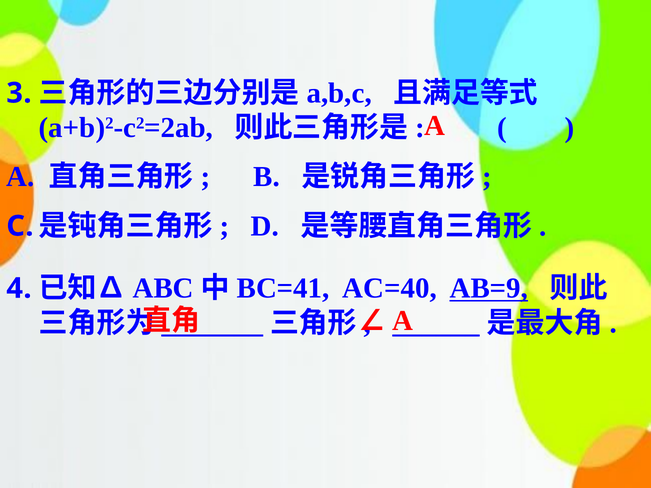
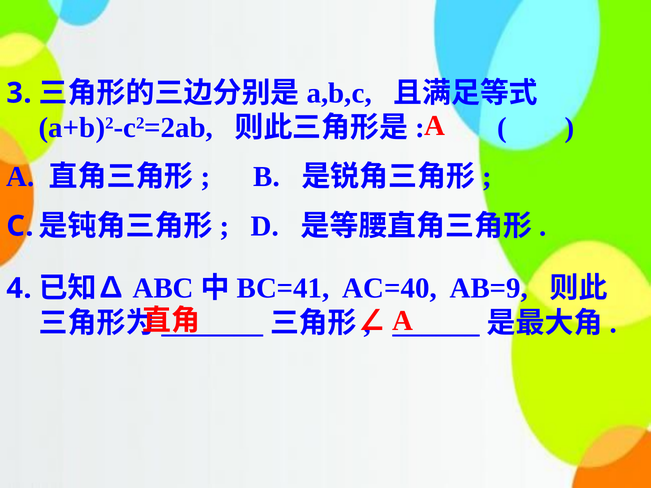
AB=9 underline: present -> none (489, 288)
